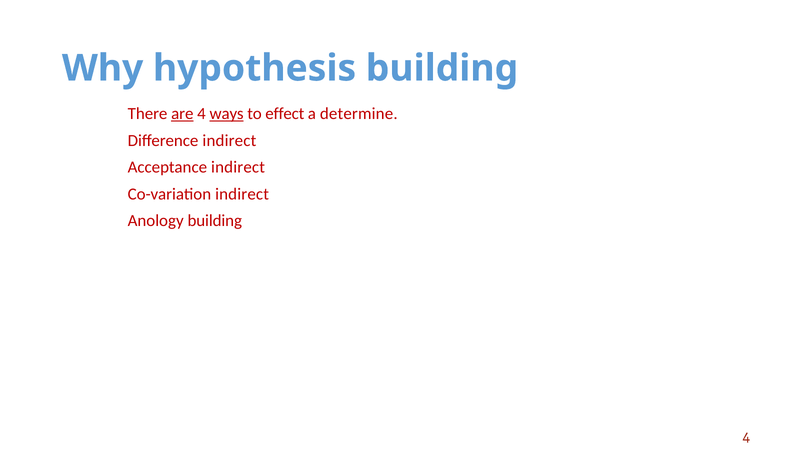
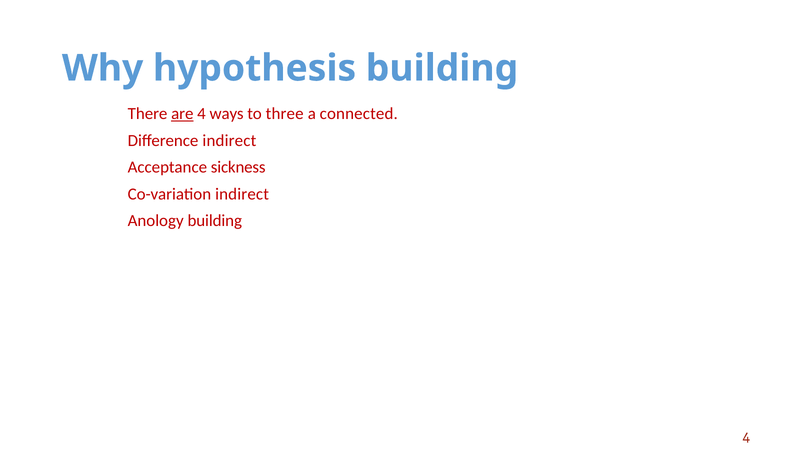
ways underline: present -> none (227, 114)
effect: effect -> three (285, 114)
determine: determine -> connected (359, 114)
Acceptance indirect: indirect -> sickness (238, 167)
